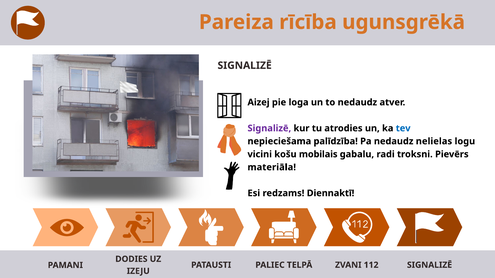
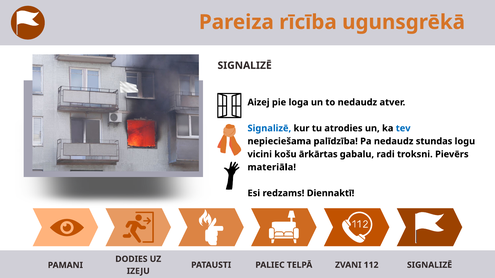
Signalizē colour: purple -> blue (269, 128)
nelielas: nelielas -> stundas (434, 141)
mobilais: mobilais -> ārkārtas (318, 154)
